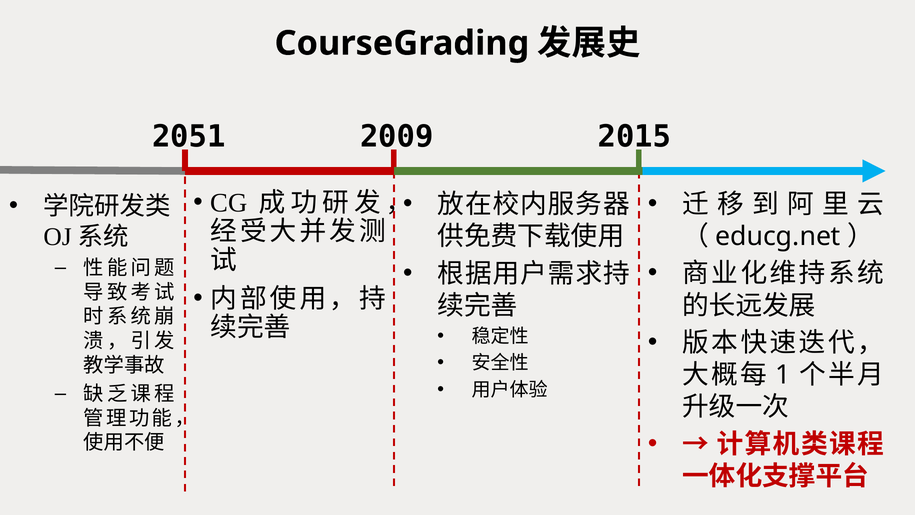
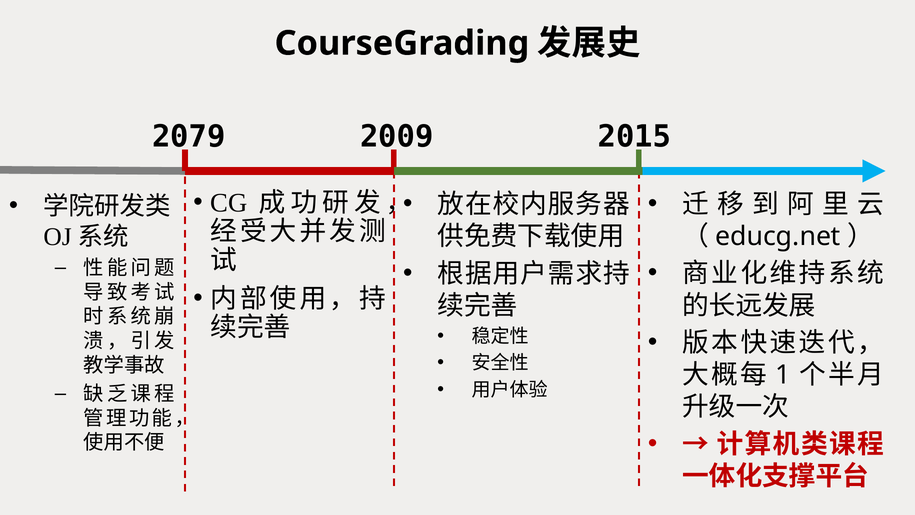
2051: 2051 -> 2079 (189, 136)
